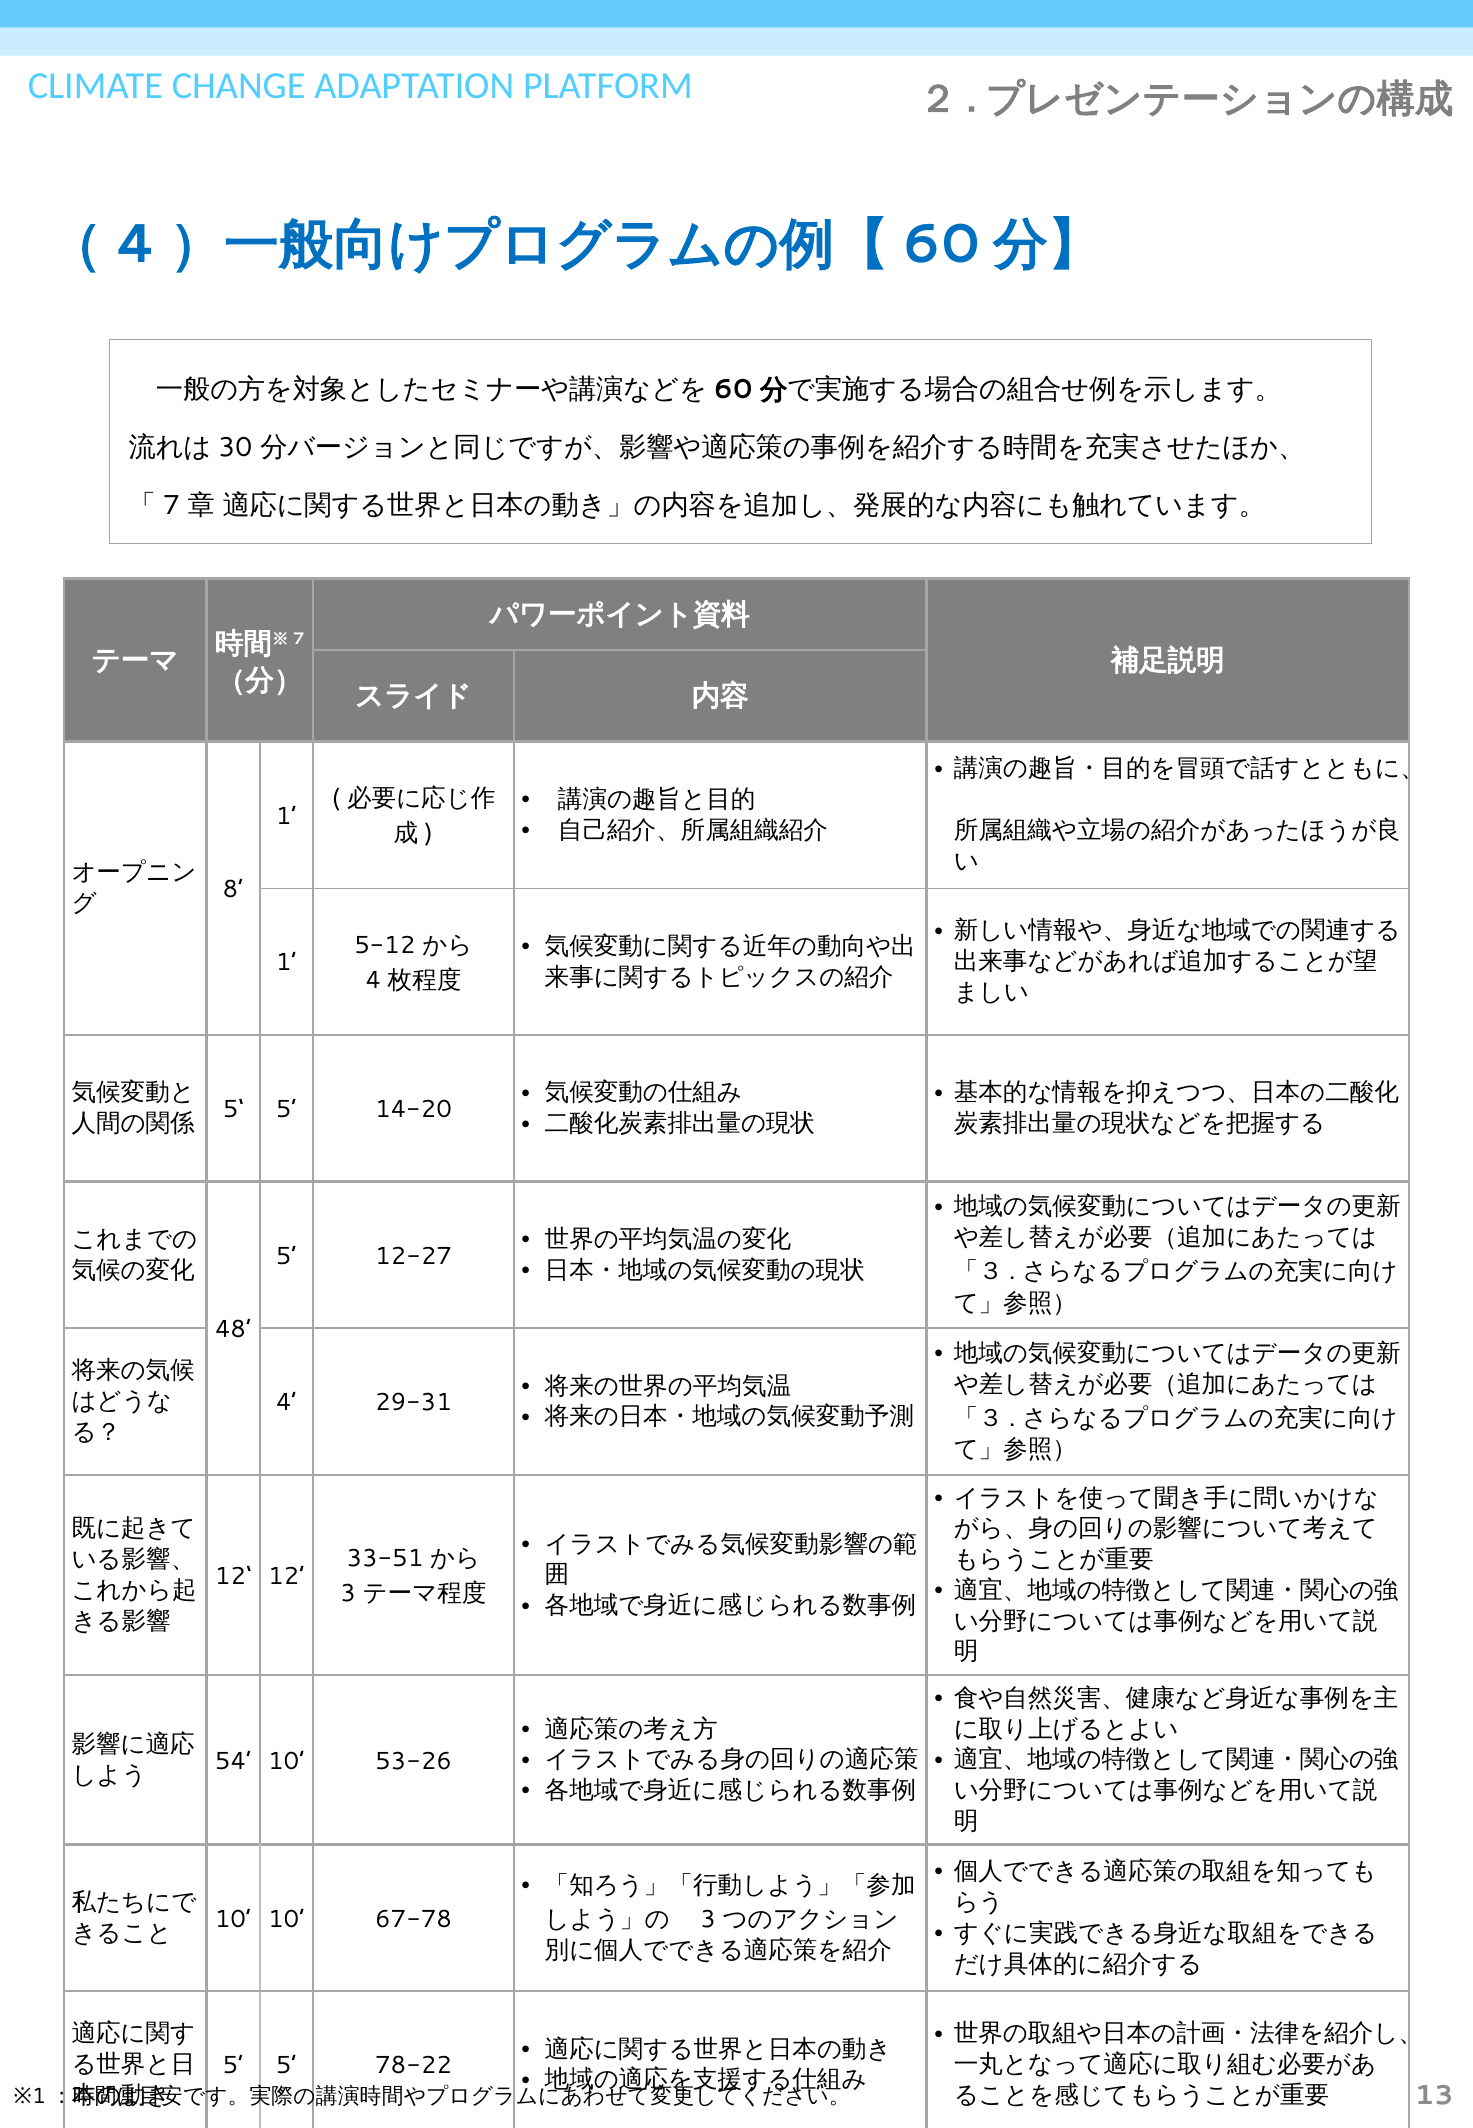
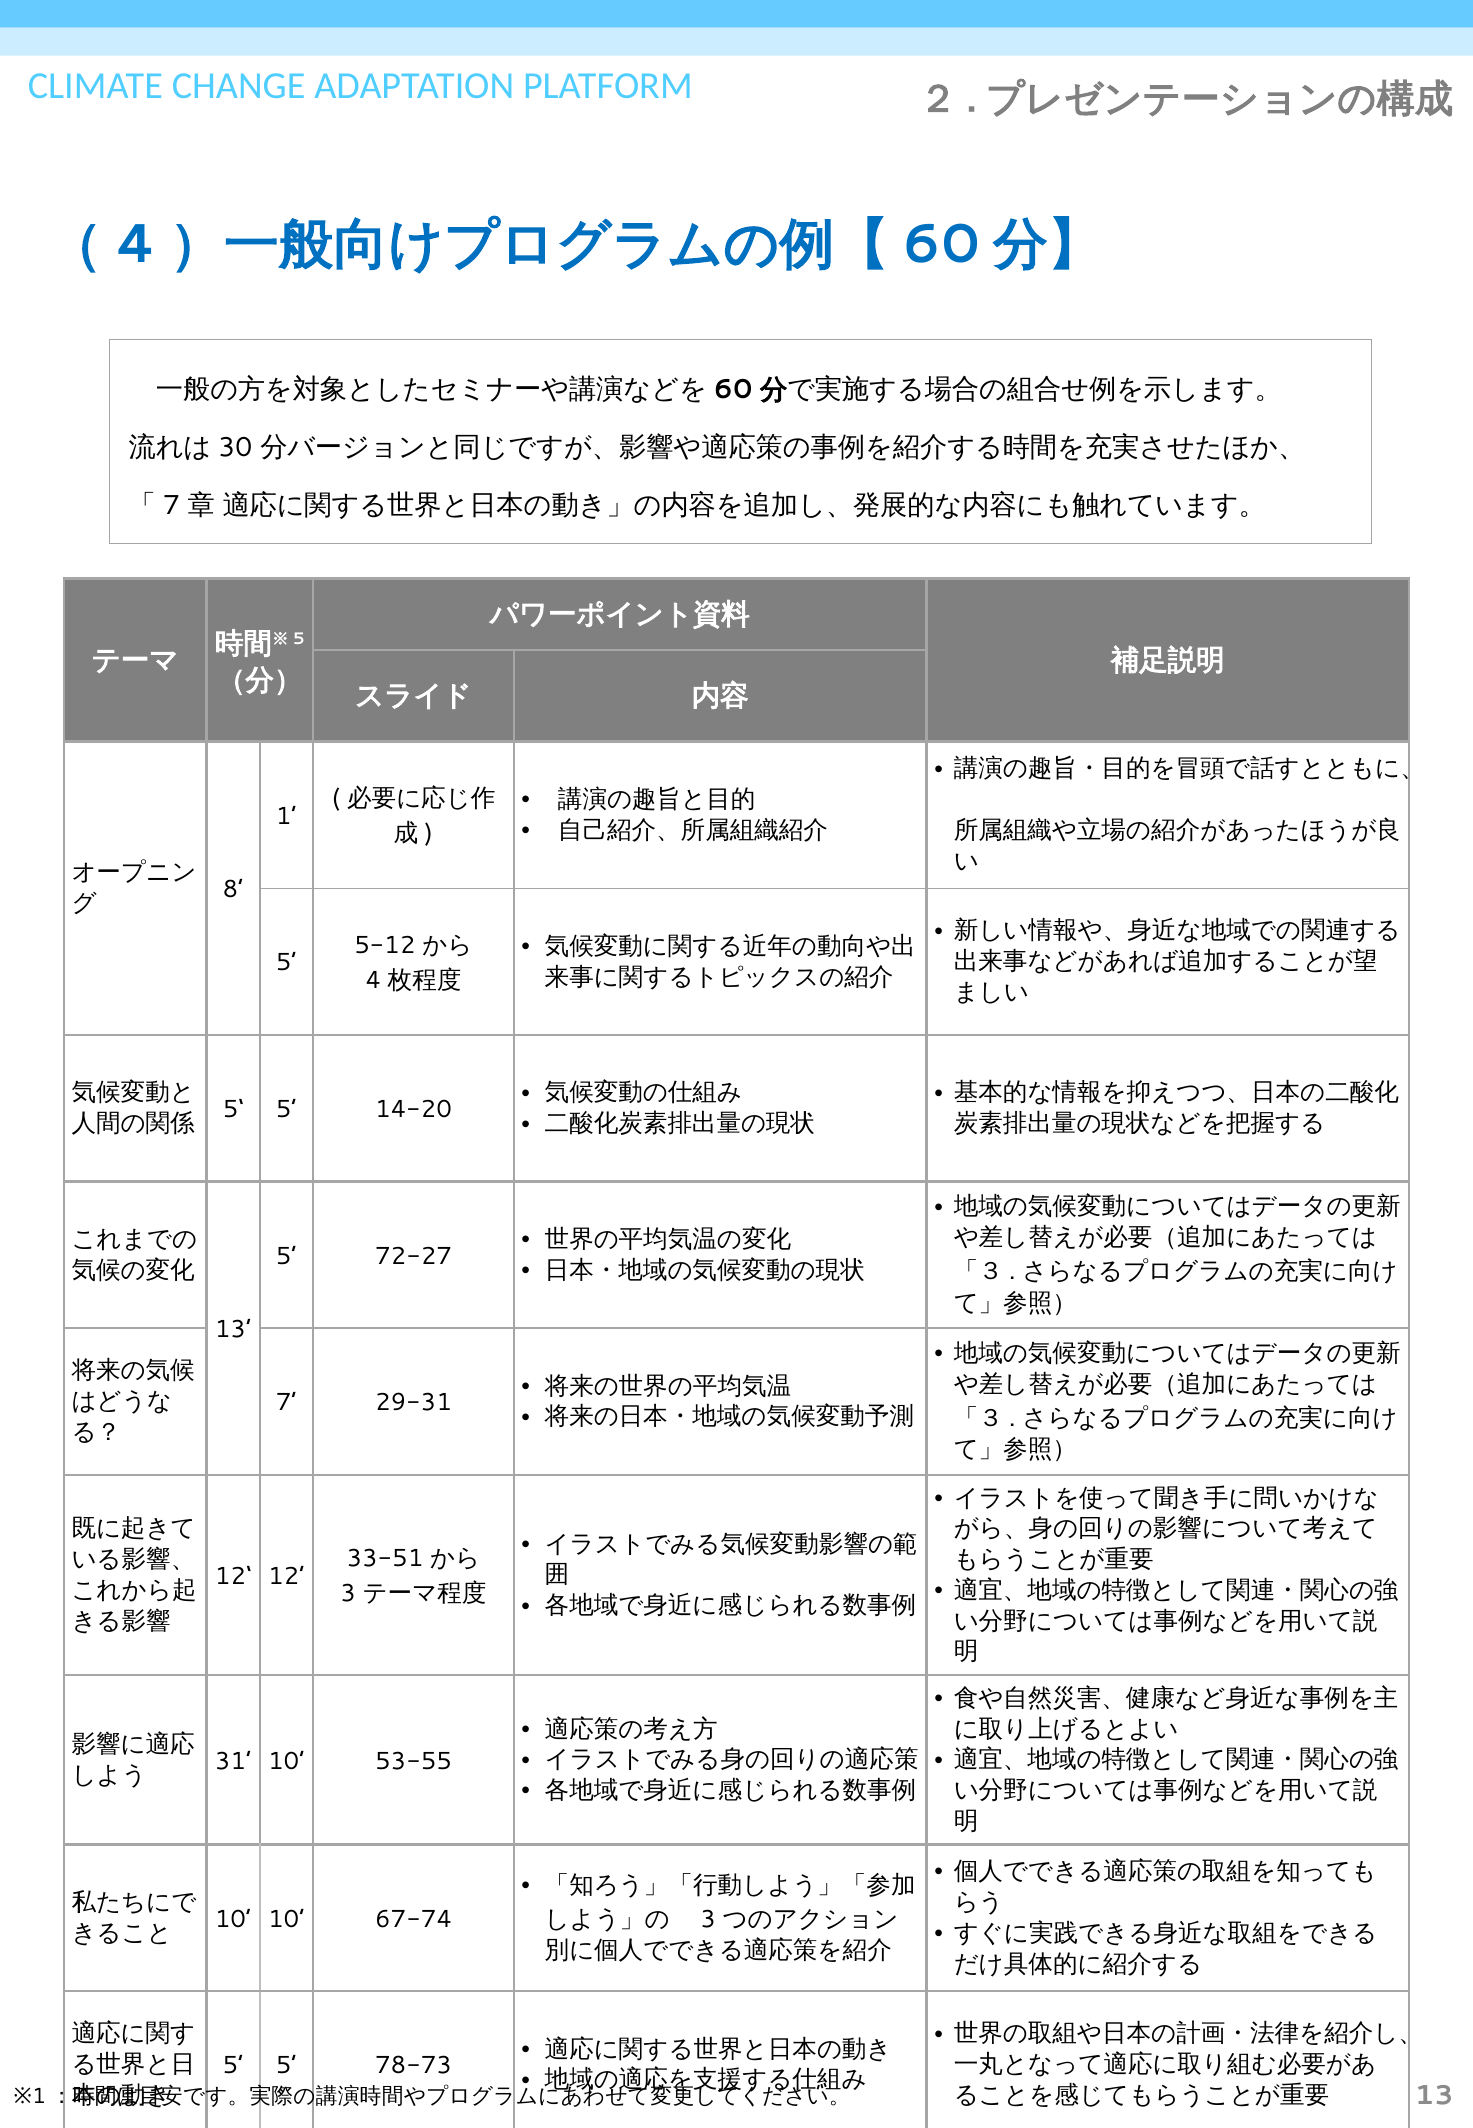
7: 7 -> 5 (299, 639)
1: 1 -> 5 (286, 963)
12-27: 12-27 -> 72-27 (414, 1256)
48: 48 -> 13 (233, 1329)
4: 4 -> 7 (286, 1402)
54: 54 -> 31 (233, 1761)
53-26: 53-26 -> 53-55 (414, 1761)
67-78: 67-78 -> 67-74 (414, 1919)
78-22: 78-22 -> 78-73 (414, 2065)
